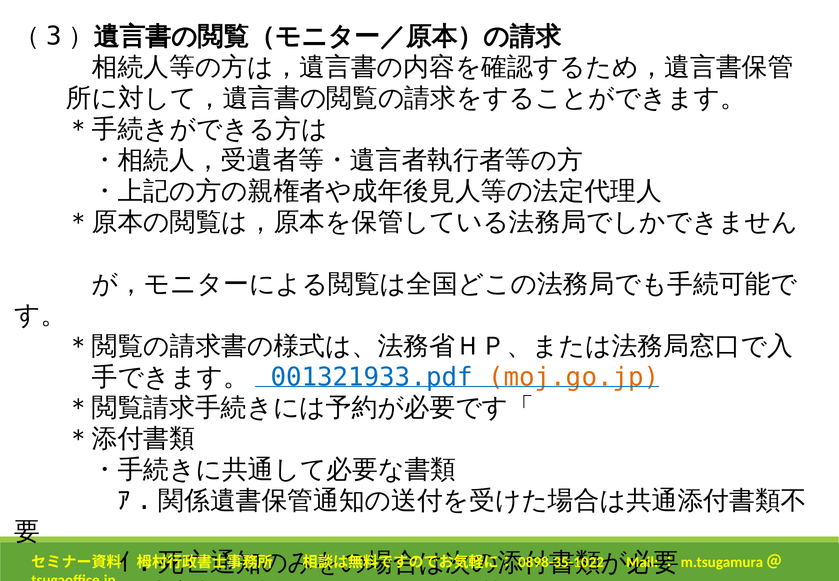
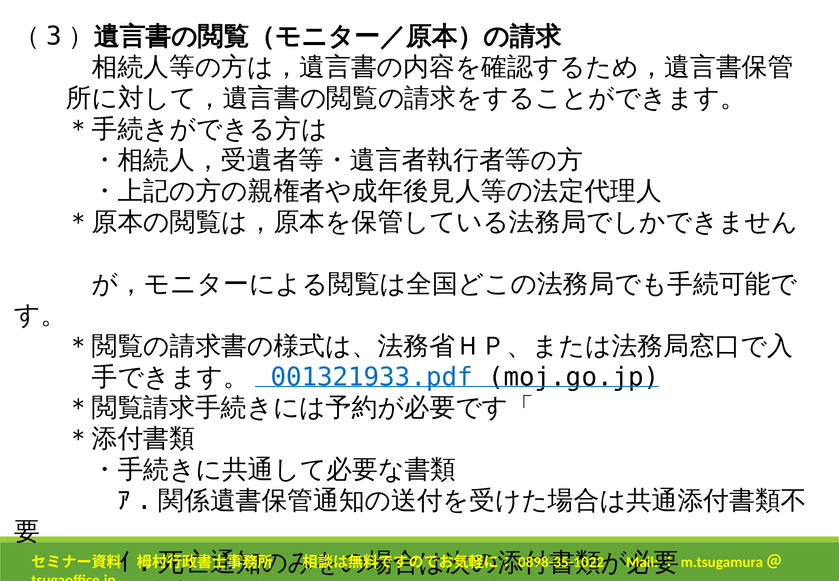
moj.go.jp colour: orange -> black (574, 377)
